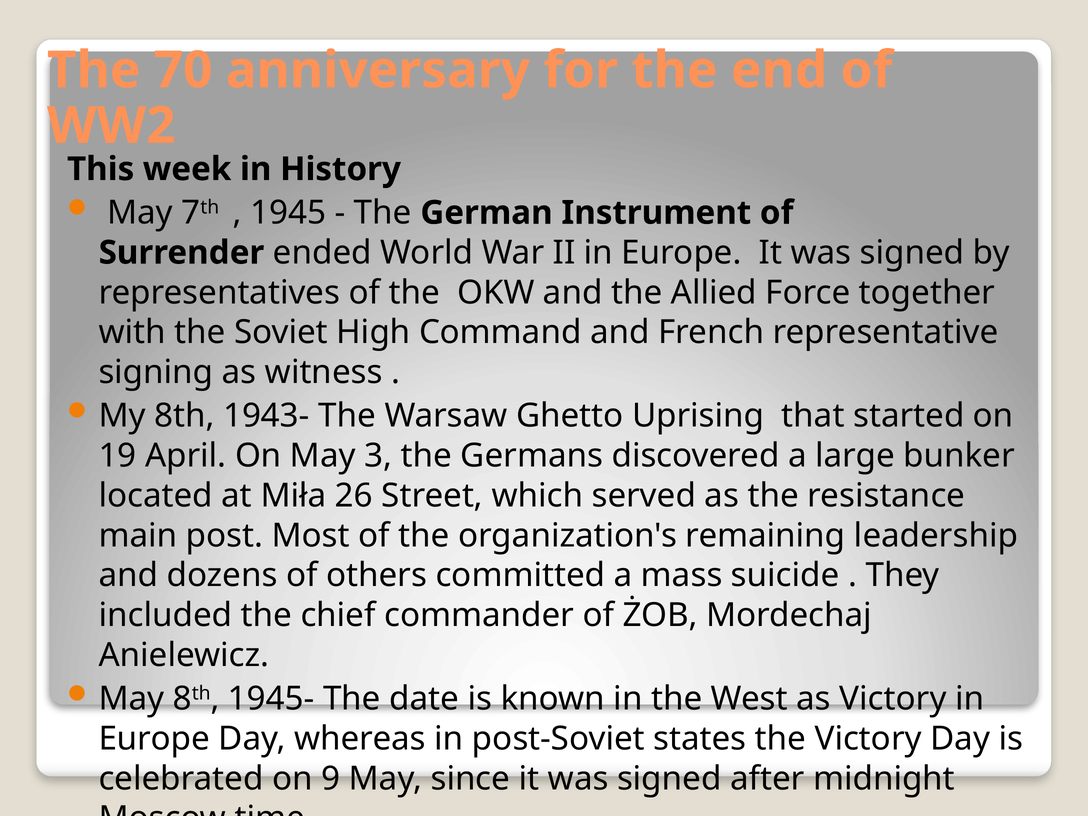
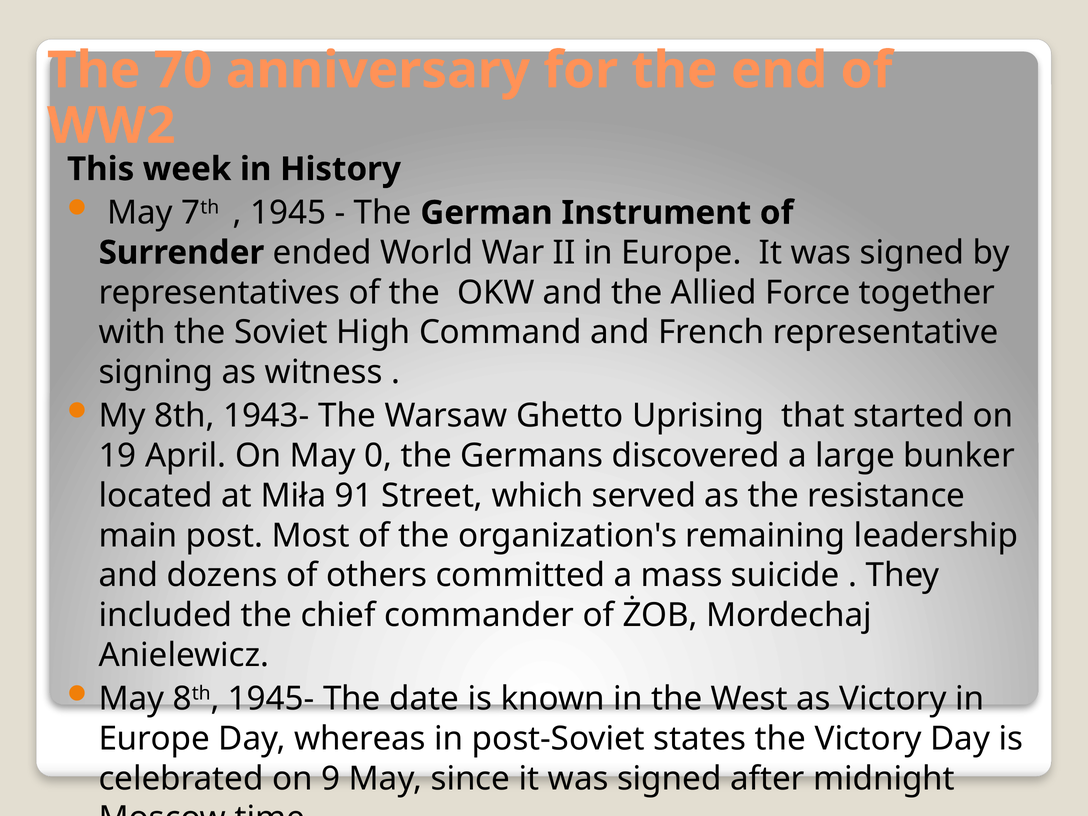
3: 3 -> 0 (378, 456)
26: 26 -> 91 (354, 496)
